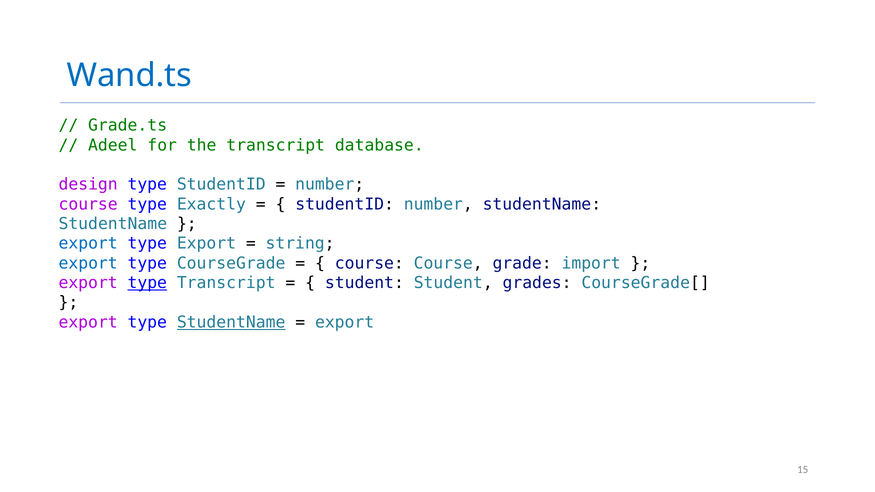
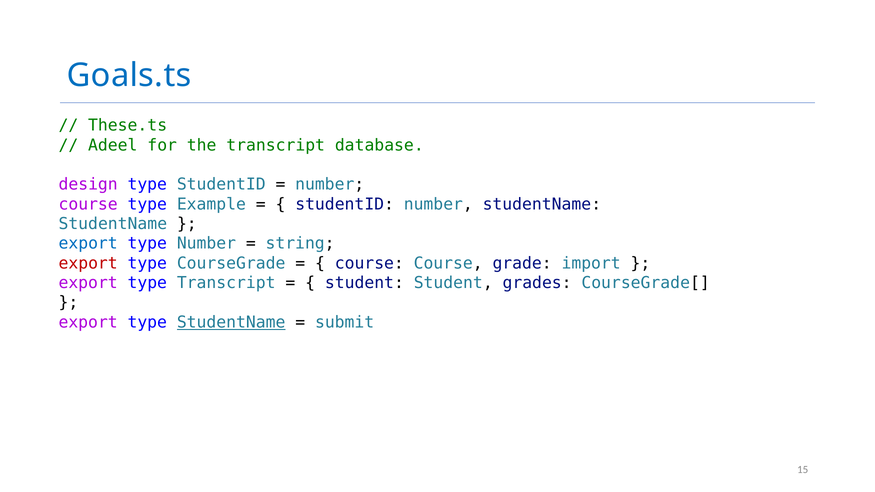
Wand.ts: Wand.ts -> Goals.ts (129, 75)
Grade.ts: Grade.ts -> These.ts (128, 125)
Exactly: Exactly -> Example (211, 204)
type Export: Export -> Number (206, 244)
export colour: blue -> red (88, 263)
type underline: present -> none (147, 283)
export: export -> submit (345, 322)
